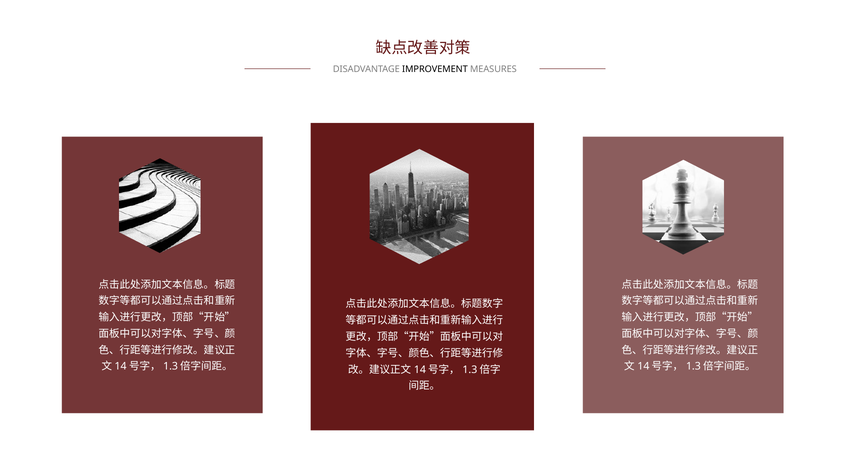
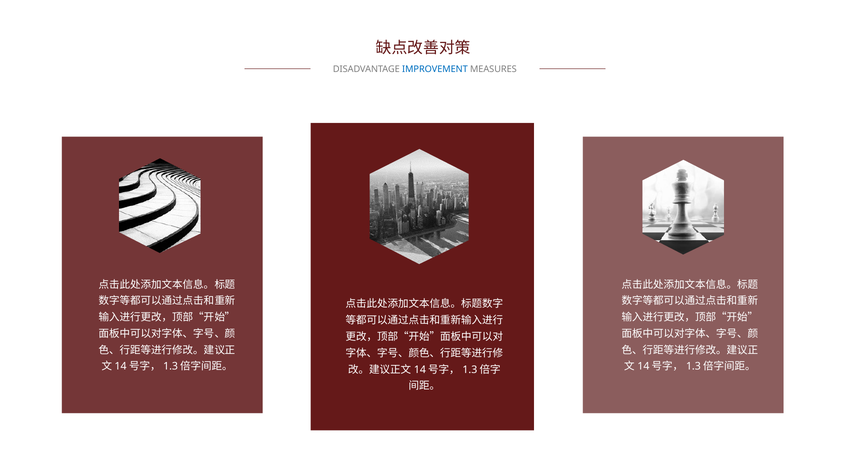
IMPROVEMENT colour: black -> blue (435, 69)
